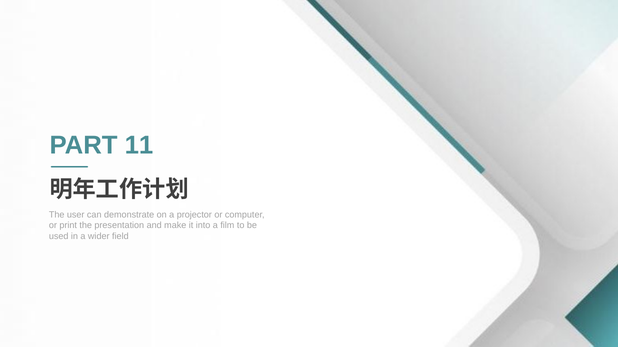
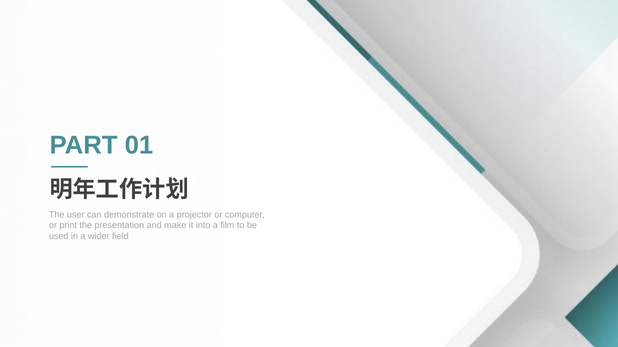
11: 11 -> 01 (139, 145)
